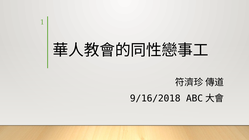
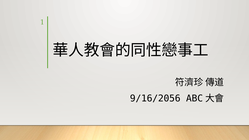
9/16/2018: 9/16/2018 -> 9/16/2056 (155, 99)
